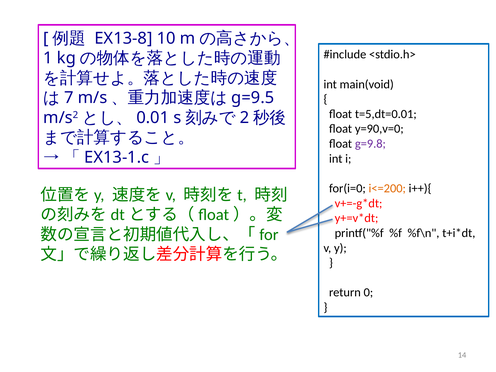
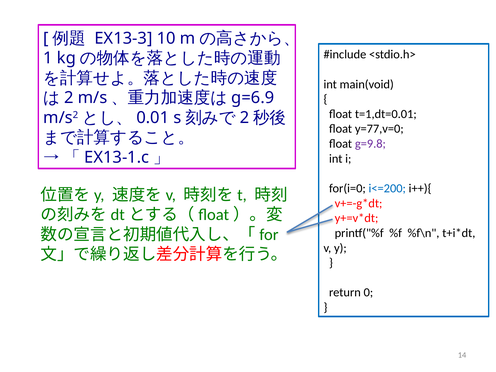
EX13-8: EX13-8 -> EX13-3 (123, 38)
7: 7 -> 2 (69, 98)
g=9.5: g=9.5 -> g=6.9 (253, 98)
t=5,dt=0.01: t=5,dt=0.01 -> t=1,dt=0.01 (386, 114)
y=90,v=0: y=90,v=0 -> y=77,v=0 (379, 129)
i<=200 colour: orange -> blue (387, 188)
